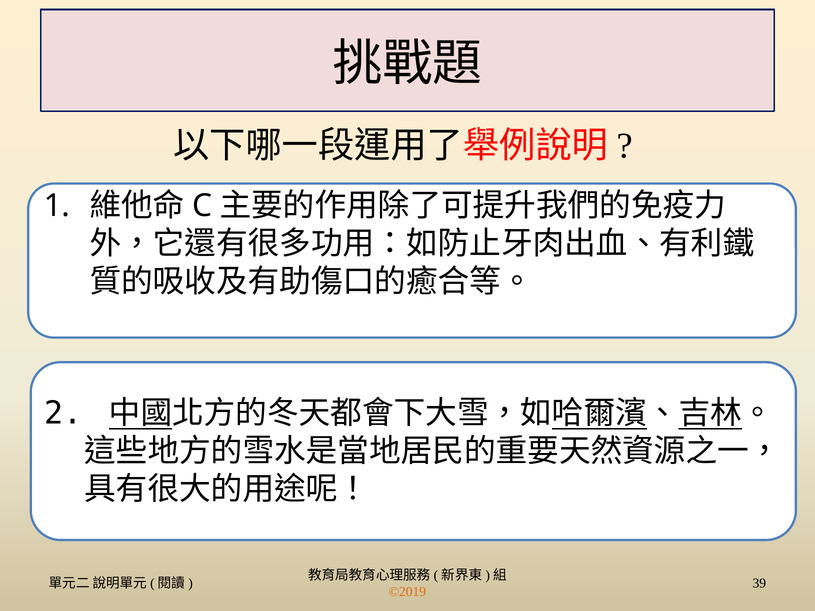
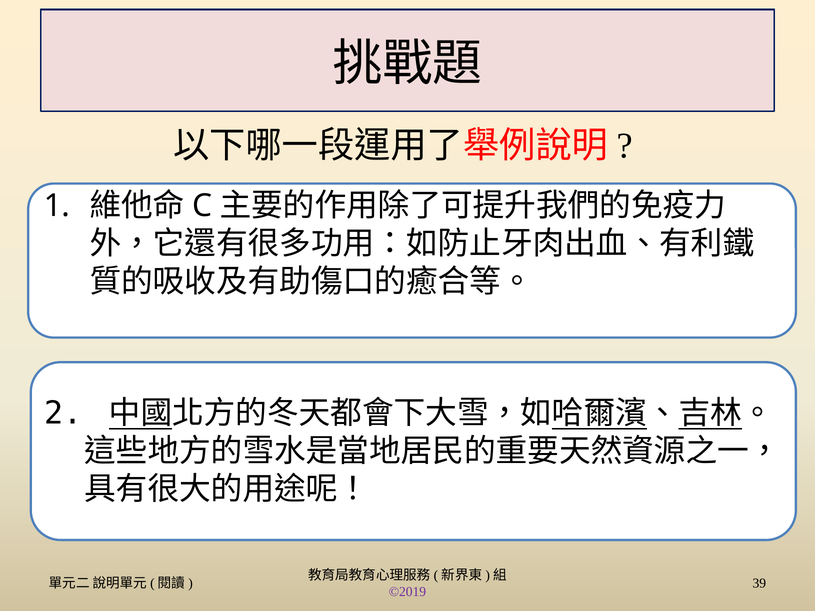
©2019 colour: orange -> purple (407, 592)
